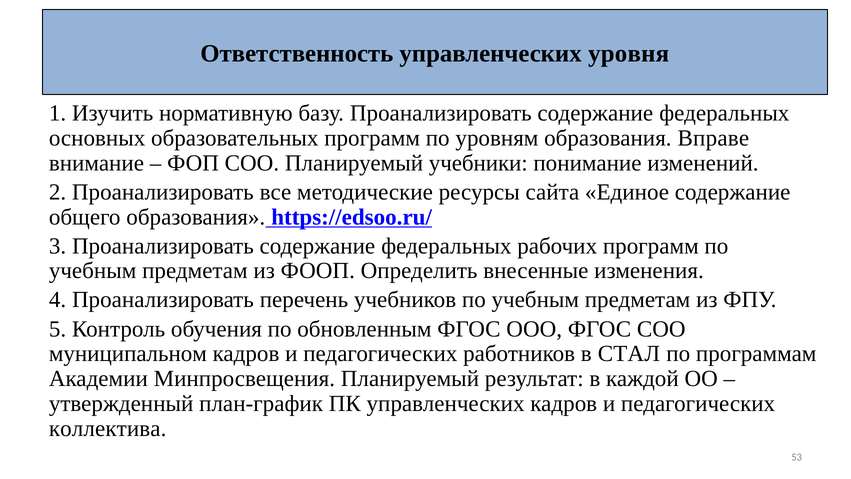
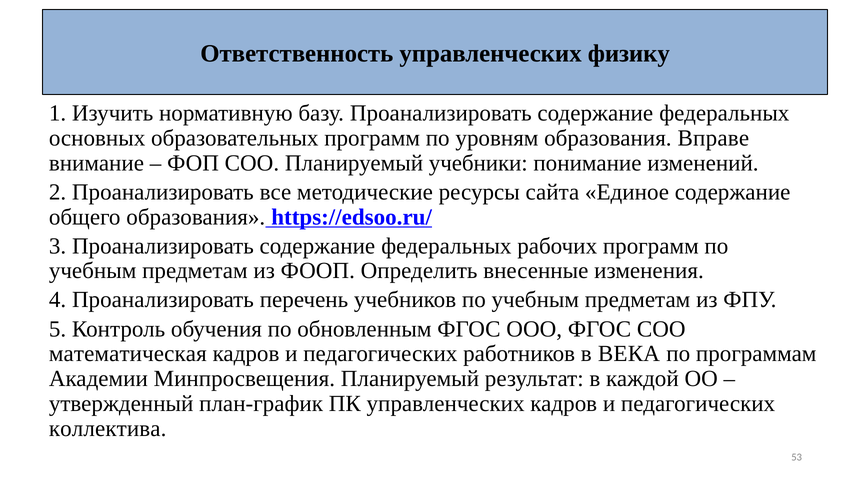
уровня: уровня -> физику (629, 54)
муниципальном: муниципальном -> математическая (128, 354)
СТАЛ: СТАЛ -> ВЕКА (629, 354)
